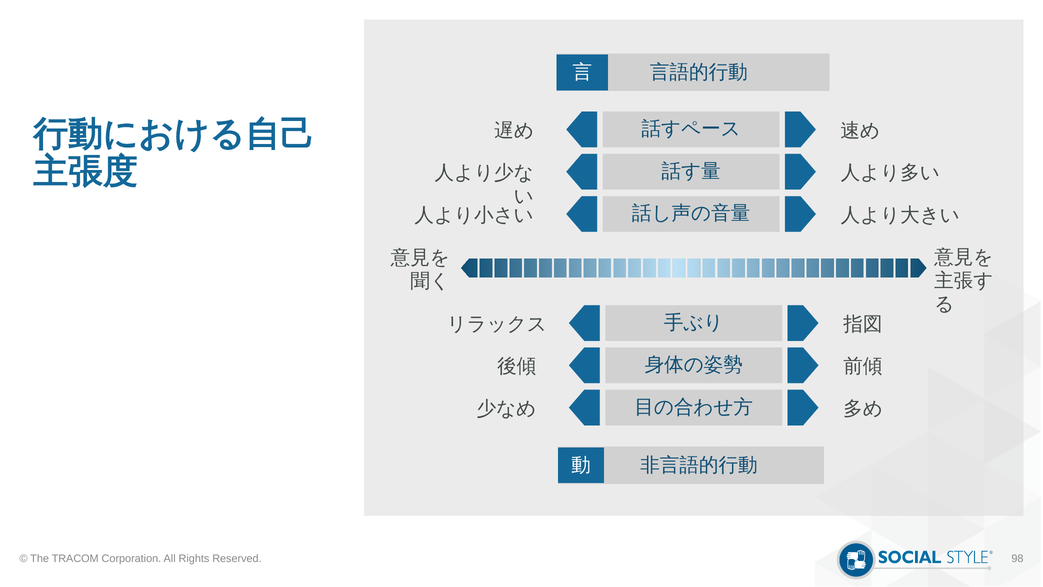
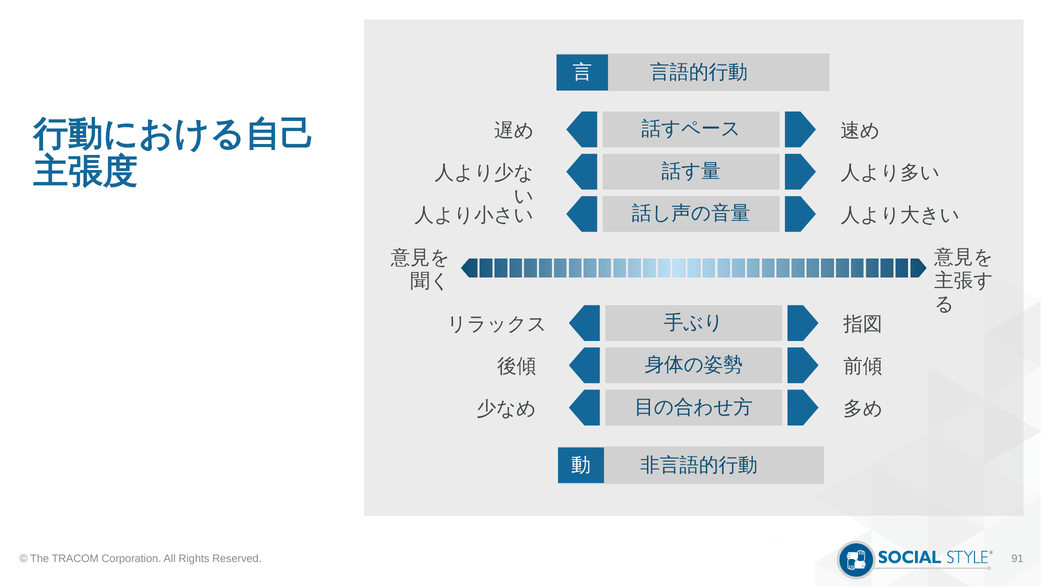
98: 98 -> 91 (1018, 558)
